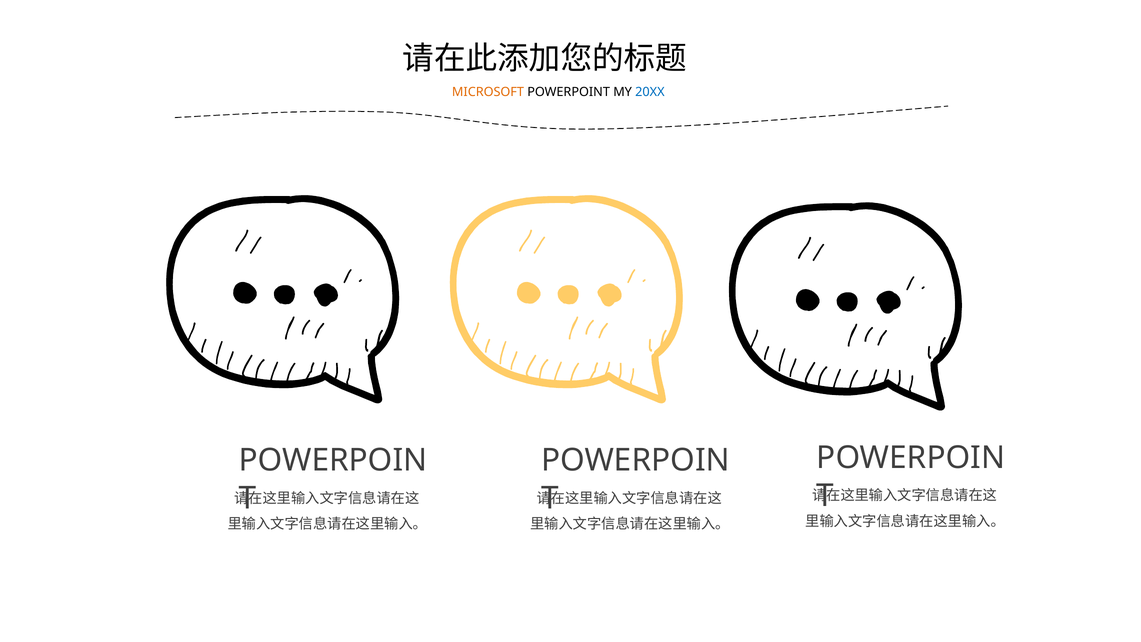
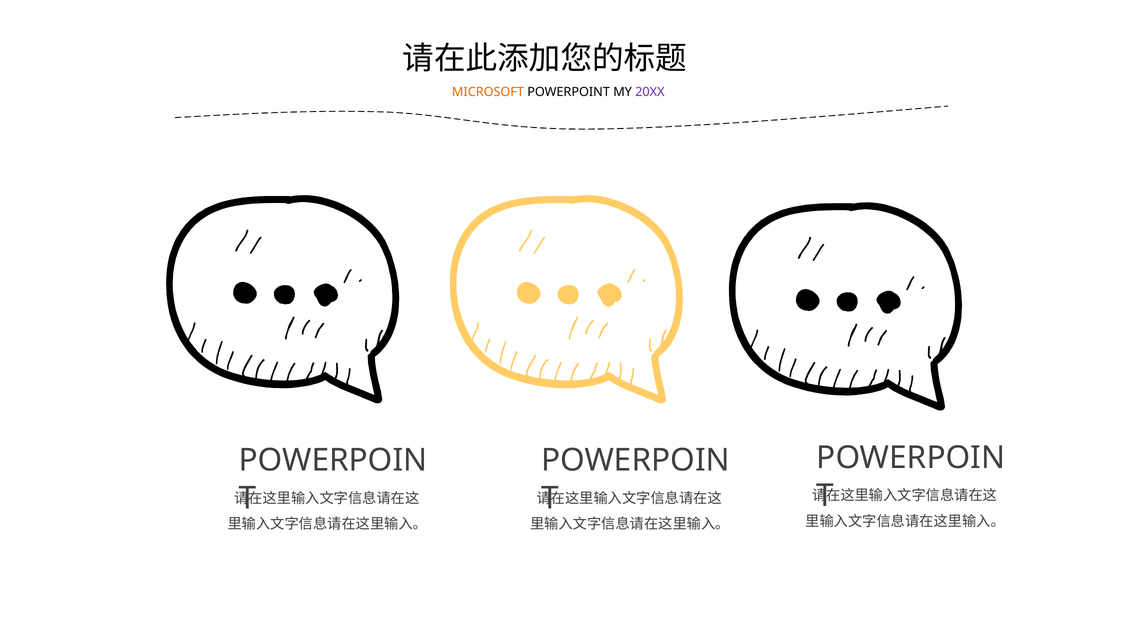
20XX colour: blue -> purple (650, 92)
